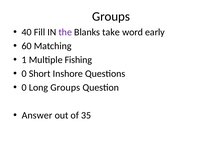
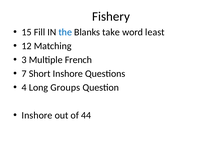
Groups: Groups -> Fishery (111, 16)
40: 40 -> 15 (27, 32)
the colour: purple -> blue (65, 32)
early: early -> least (155, 32)
60: 60 -> 12 (27, 46)
1: 1 -> 3 (24, 60)
Fishing: Fishing -> French (78, 60)
0: 0 -> 7 (24, 73)
0: 0 -> 4 (24, 87)
Answer: Answer -> Inshore (37, 115)
35: 35 -> 44 (86, 115)
